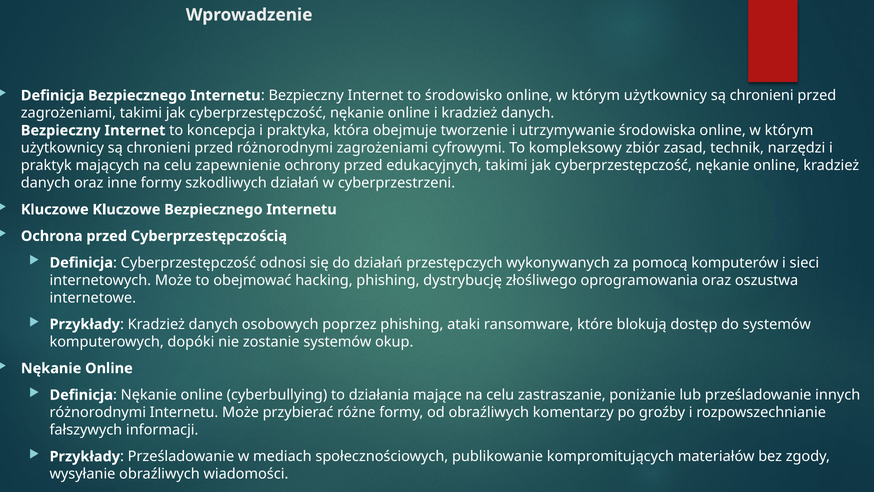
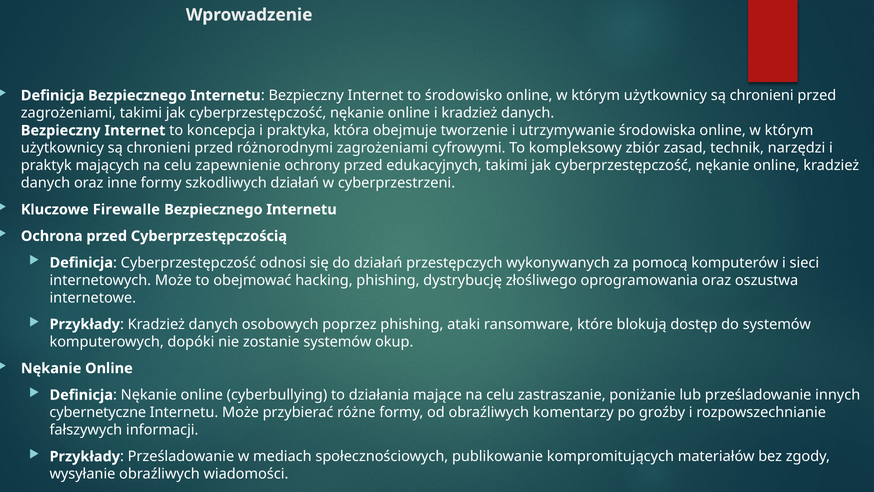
Kluczowe Kluczowe: Kluczowe -> Firewalle (126, 209)
różnorodnymi: różnorodnymi -> cybernetyczne (98, 412)
